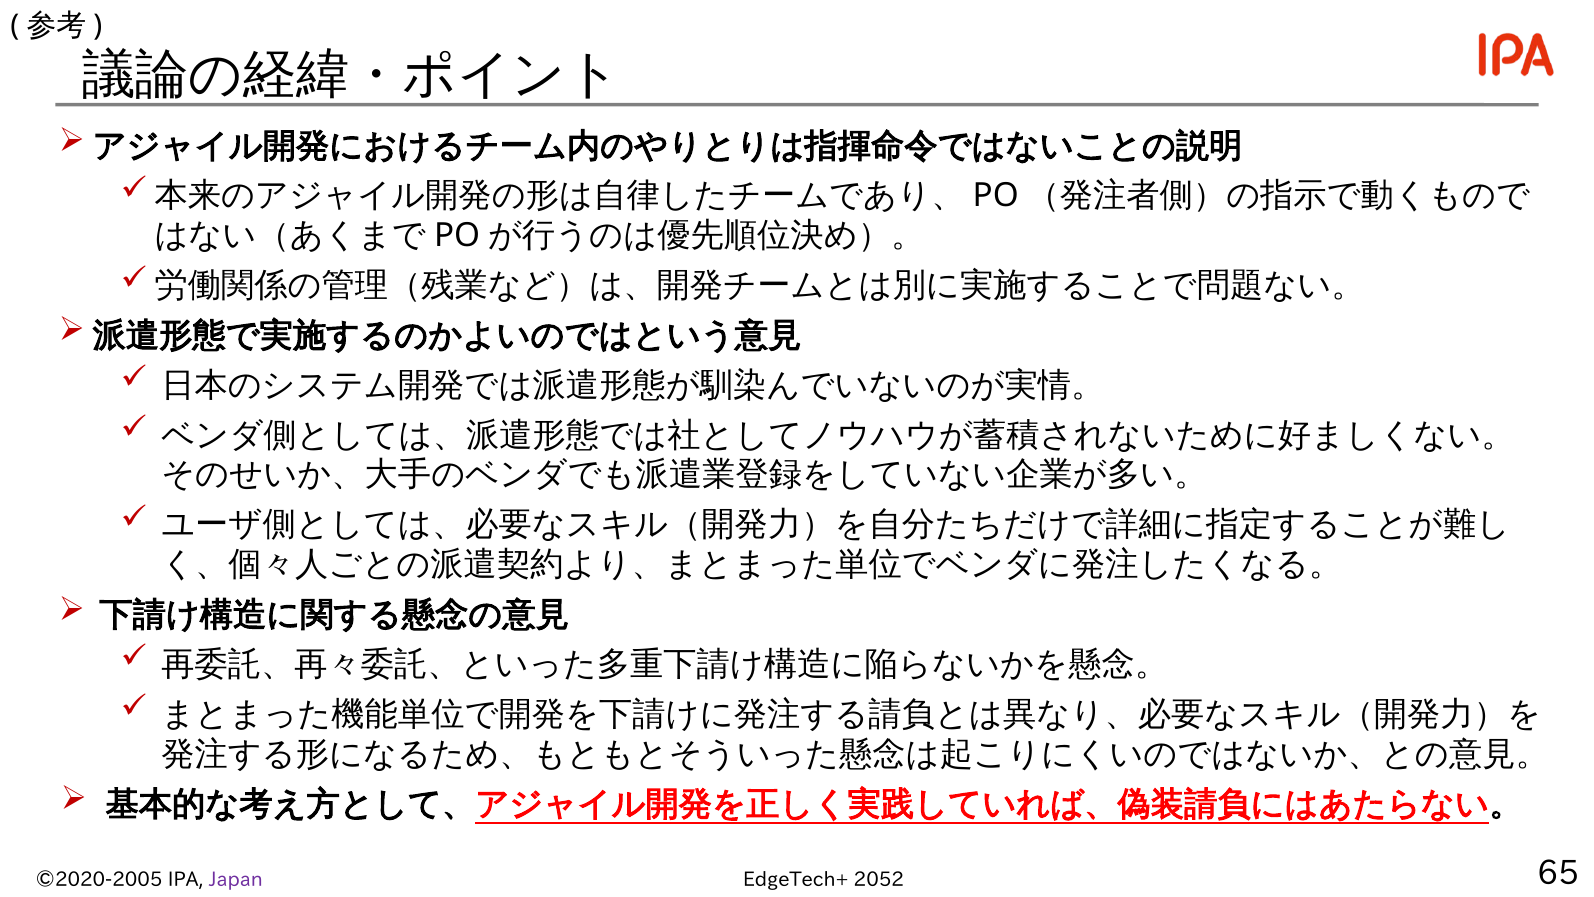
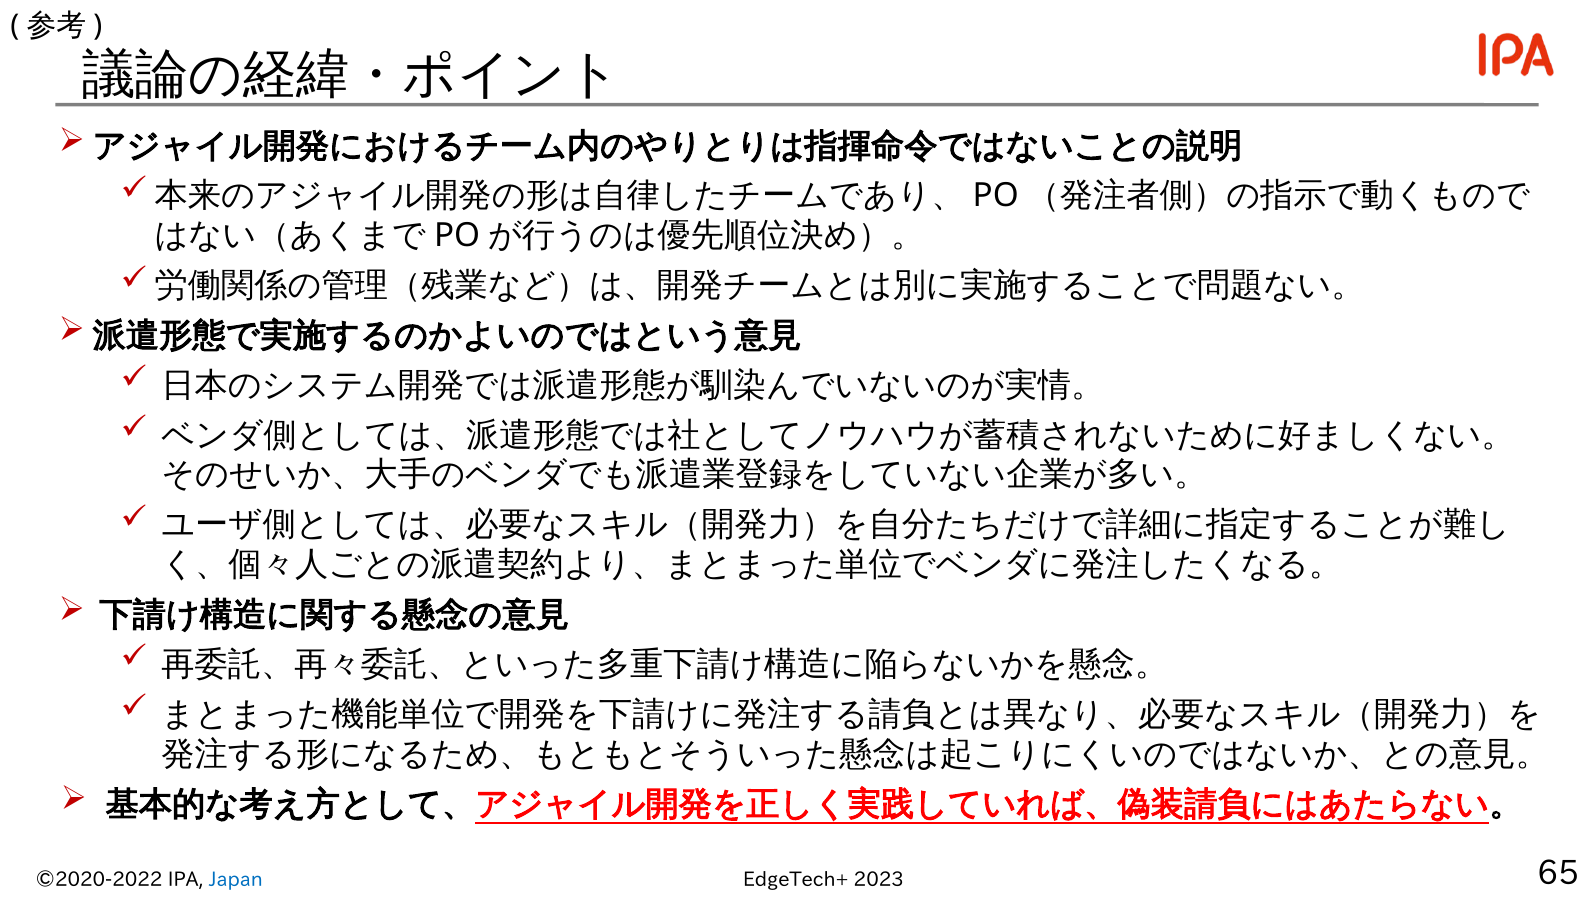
©2020-2005: ©2020-2005 -> ©2020-2022 (99, 879)
Japan colour: purple -> blue (236, 879)
2052: 2052 -> 2023 (879, 879)
